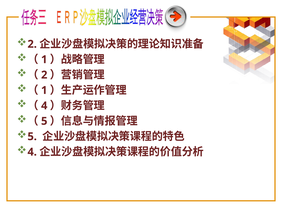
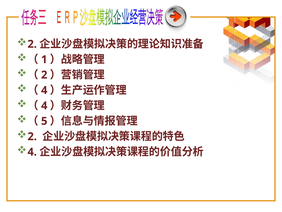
1: 1 -> 4 (44, 90)
5: 5 -> 2 (32, 136)
